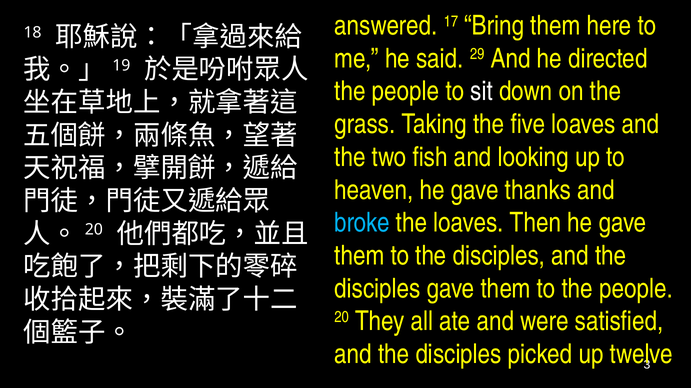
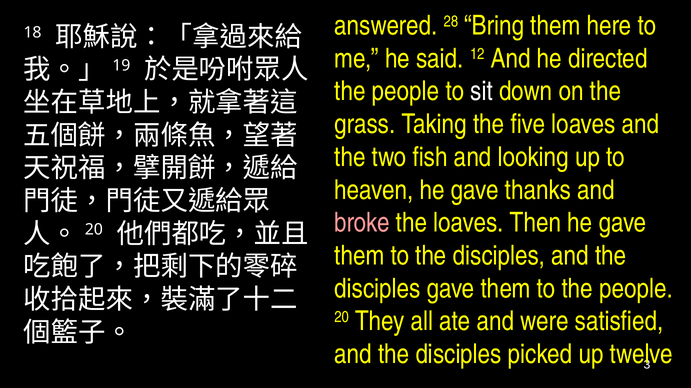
17: 17 -> 28 (451, 21)
29: 29 -> 12 (477, 54)
broke colour: light blue -> pink (362, 223)
